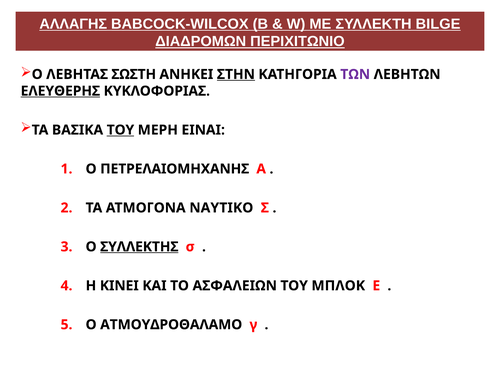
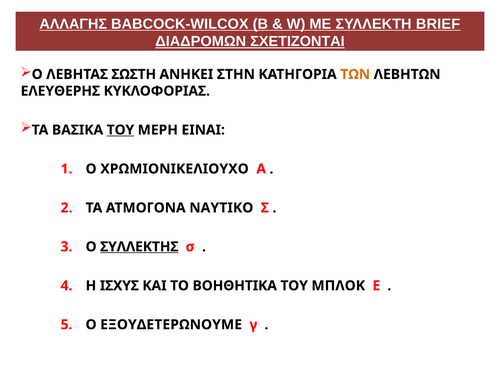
BILGE: BILGE -> BRIEF (438, 24)
ΠΕΡΙΧΙΤΩΝΙΟ: ΠΕΡΙΧΙΤΩΝΙΟ -> ΣΧΕΤΙΖΟΝΤΑΙ (297, 41)
ΣΤΗΝ underline: present -> none (236, 74)
ΤΩΝ colour: purple -> orange (355, 74)
ΕΛΕΥΘΕΡΗΣ underline: present -> none (60, 91)
ΠΕΤΡΕΛΑΙΟΜΗΧΑΝΗΣ: ΠΕΤΡΕΛΑΙΟΜΗΧΑΝΗΣ -> ΧΡΩΜΙΟΝΙΚΕΛΙΟΥΧΟ (175, 169)
ΚΙΝΕΙ: ΚΙΝΕΙ -> ΙΣΧΥΣ (119, 286)
ΑΣΦΑΛΕΙΩΝ: ΑΣΦΑΛΕΙΩΝ -> ΒΟΗΘΗΤΙΚΑ (235, 286)
ΑΤΜΟΥΔΡΟΘΑΛΑΜΟ: ΑΤΜΟΥΔΡΟΘΑΛΑΜΟ -> ΕΞΟΥΔΕΤΕΡΩΝΟΥΜΕ (171, 325)
